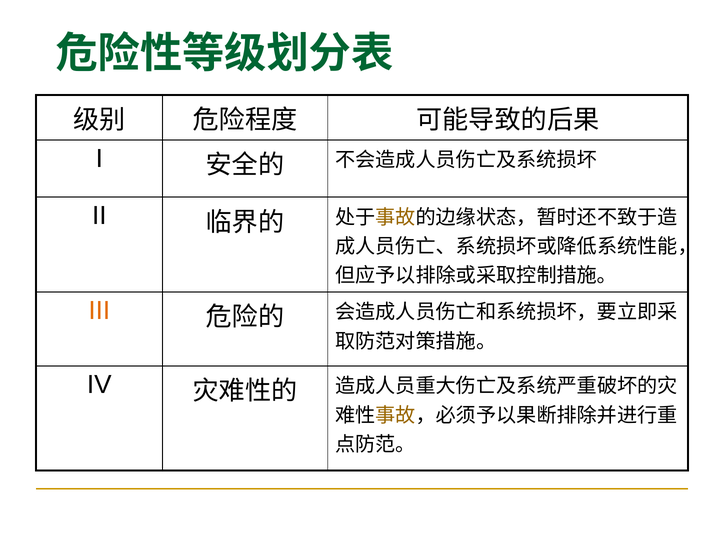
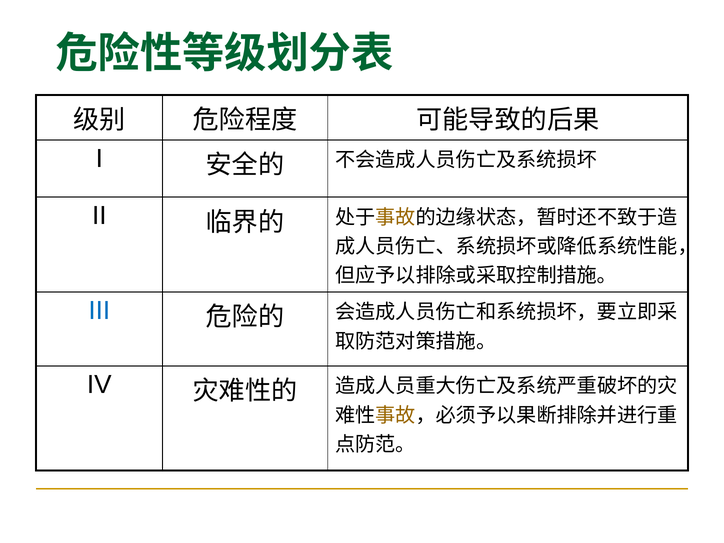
III colour: orange -> blue (99, 310)
